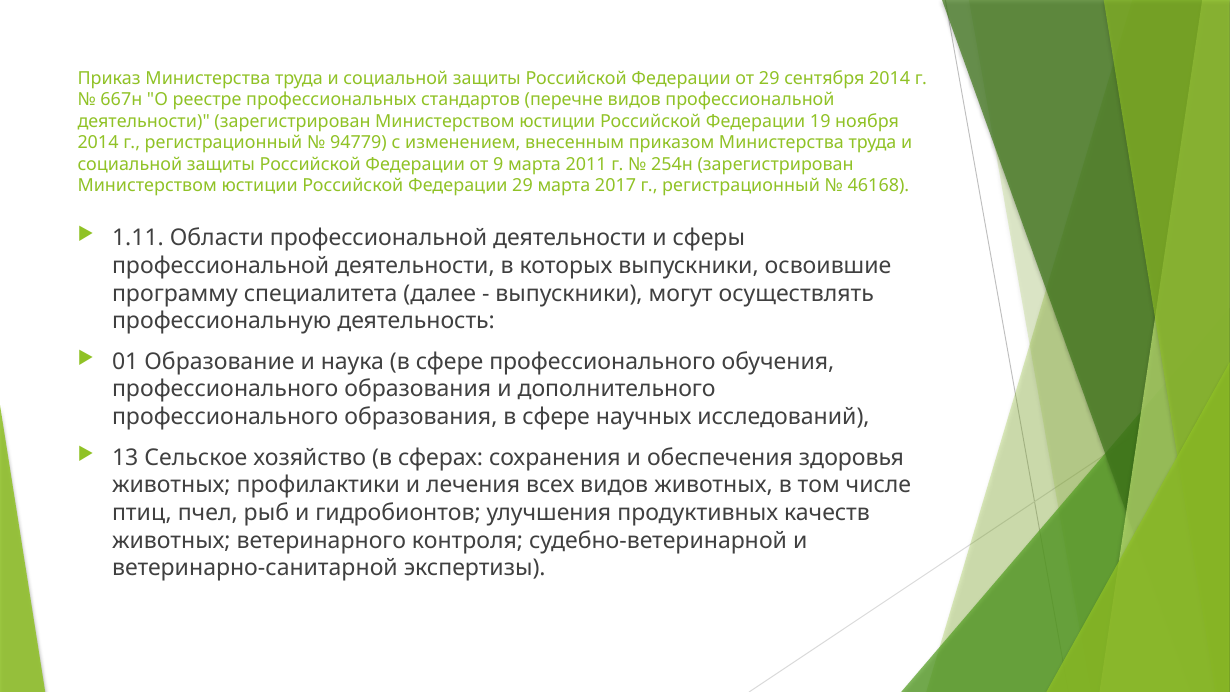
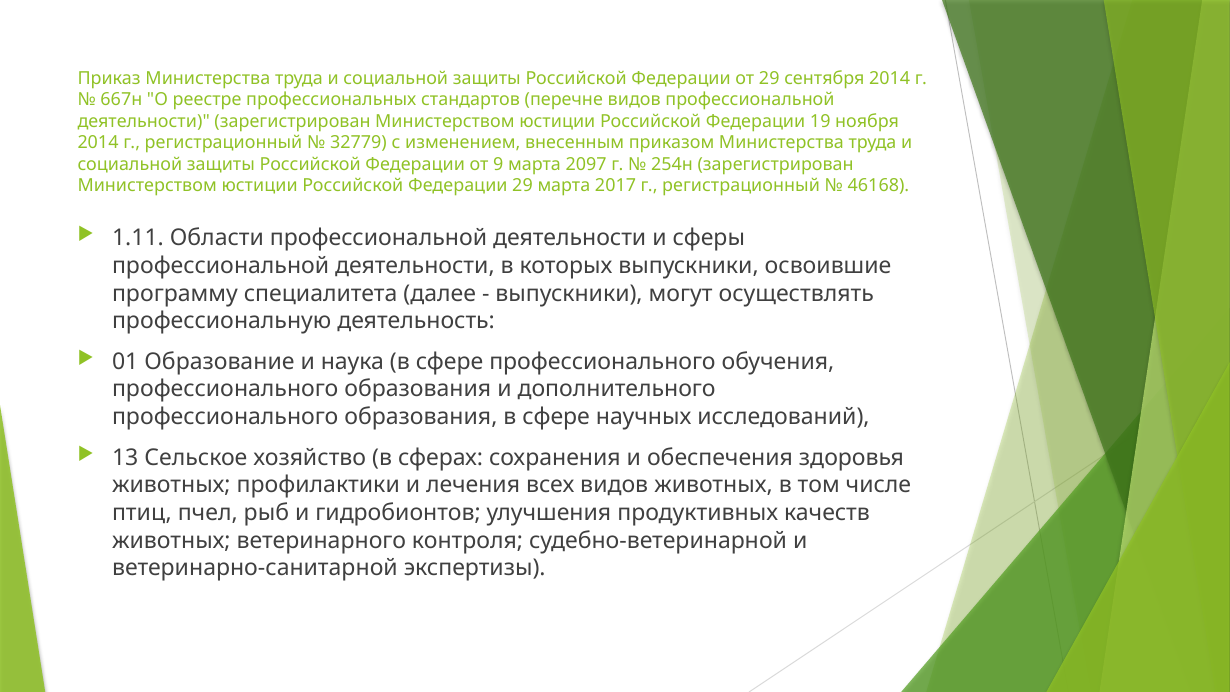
94779: 94779 -> 32779 (358, 143)
2011: 2011 -> 2097 (586, 164)
